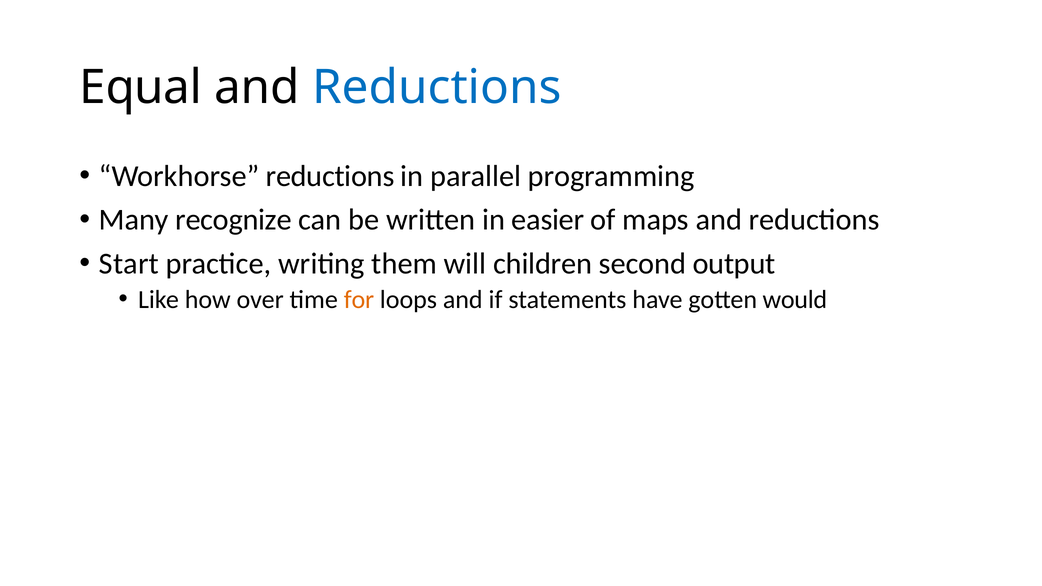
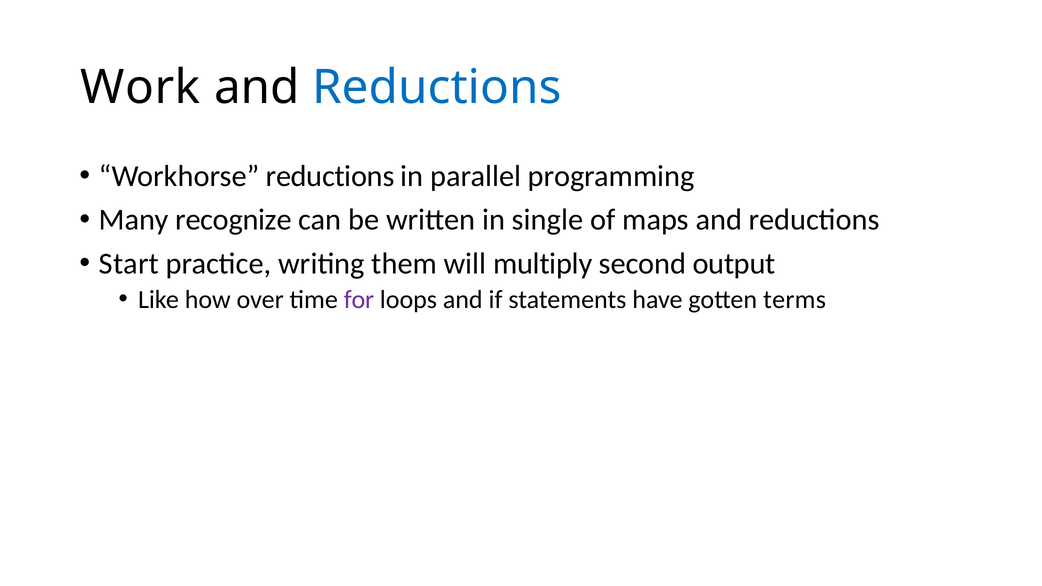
Equal: Equal -> Work (140, 88)
easier: easier -> single (548, 220)
children: children -> multiply (543, 264)
for colour: orange -> purple (359, 299)
would: would -> terms (795, 299)
